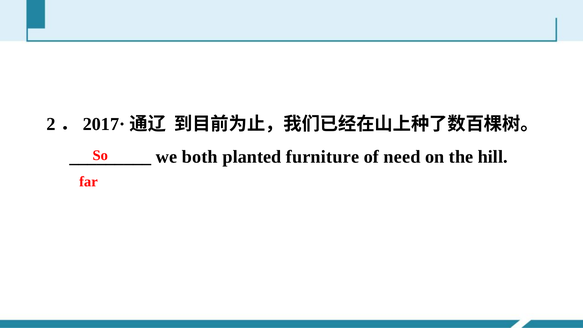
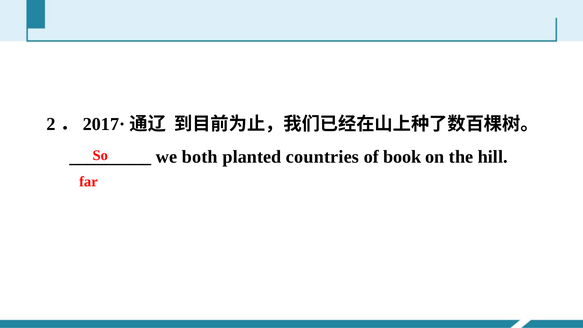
furniture: furniture -> countries (322, 157)
need: need -> book (402, 157)
